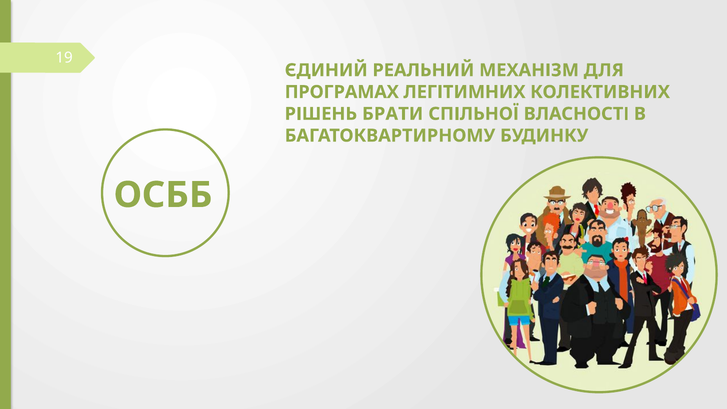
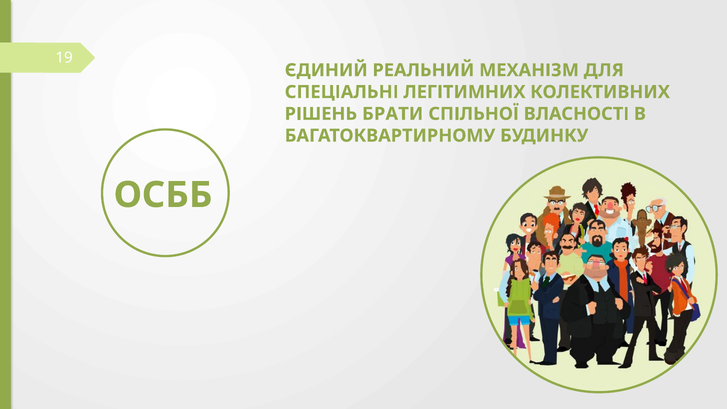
ПРОГРАМАХ: ПРОГРАМАХ -> СПЕЦІАЛЬНІ (342, 92)
